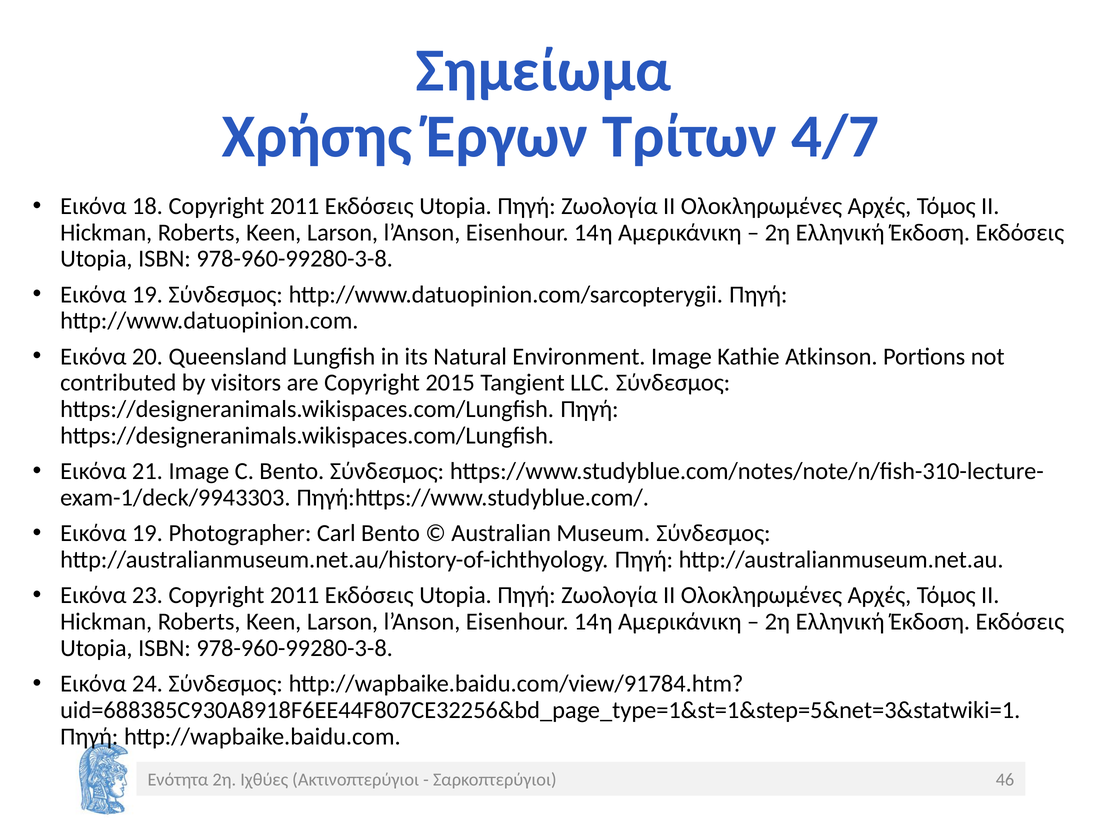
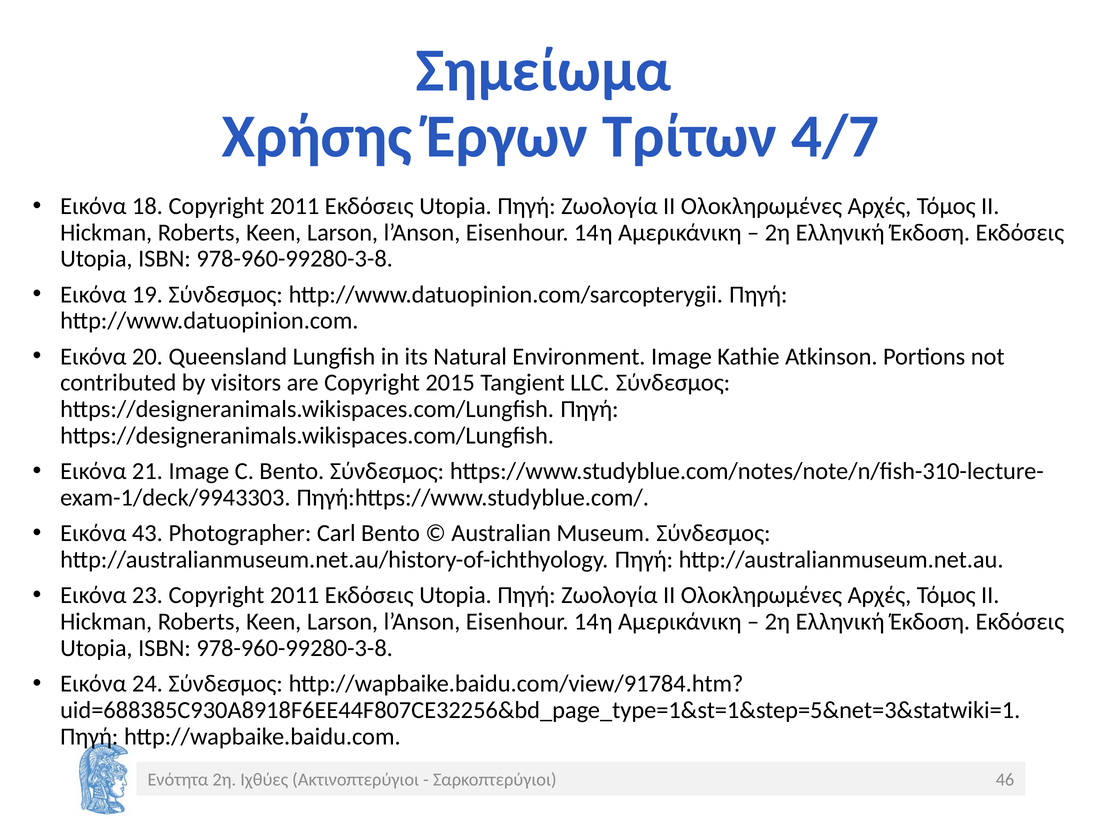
19: 19 -> 43 (147, 533)
